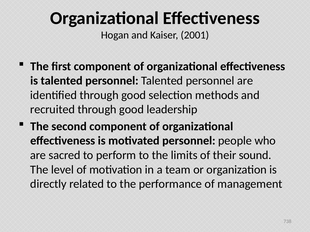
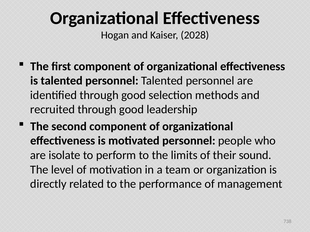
2001: 2001 -> 2028 (195, 35)
sacred: sacred -> isolate (65, 155)
